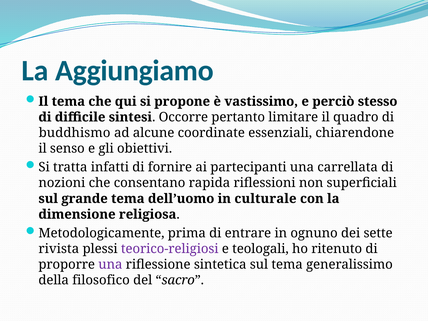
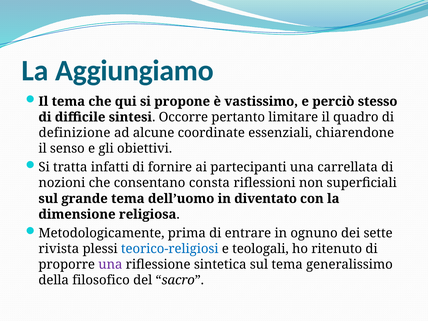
buddhismo: buddhismo -> definizione (75, 133)
rapida: rapida -> consta (209, 183)
culturale: culturale -> diventato (266, 199)
teorico-religiosi colour: purple -> blue (170, 249)
